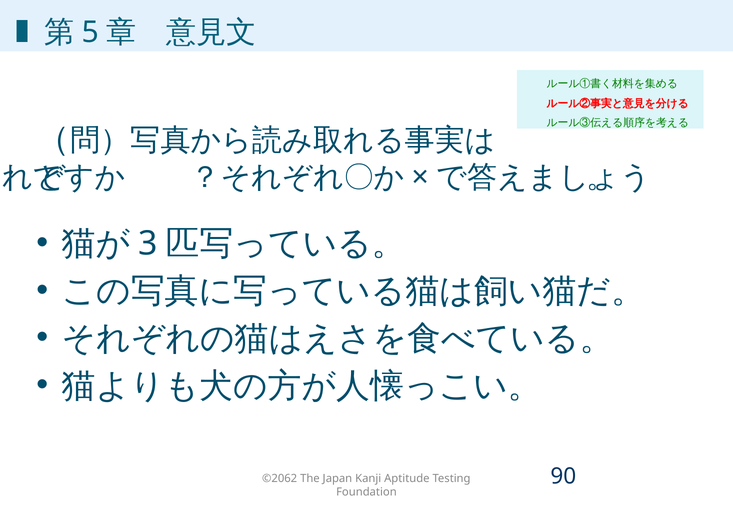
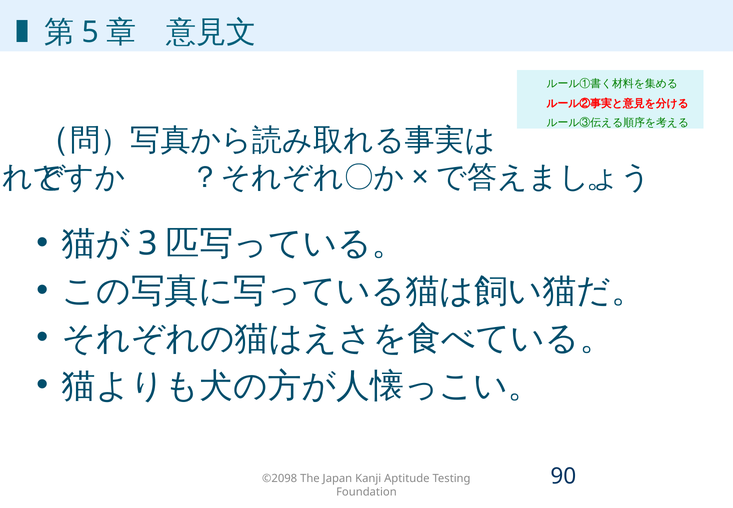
©2062: ©2062 -> ©2098 (280, 478)
